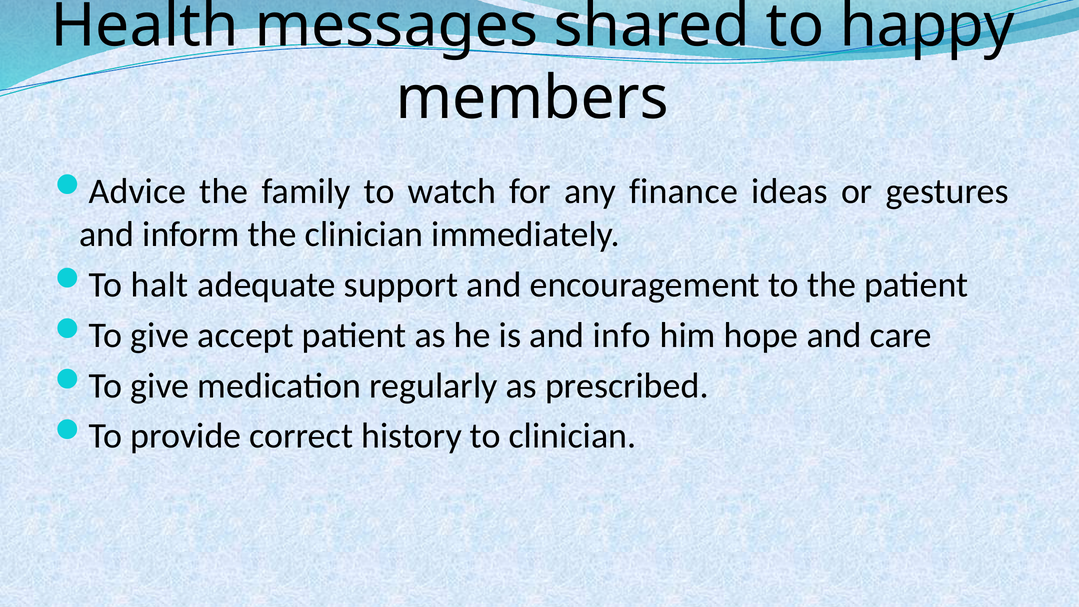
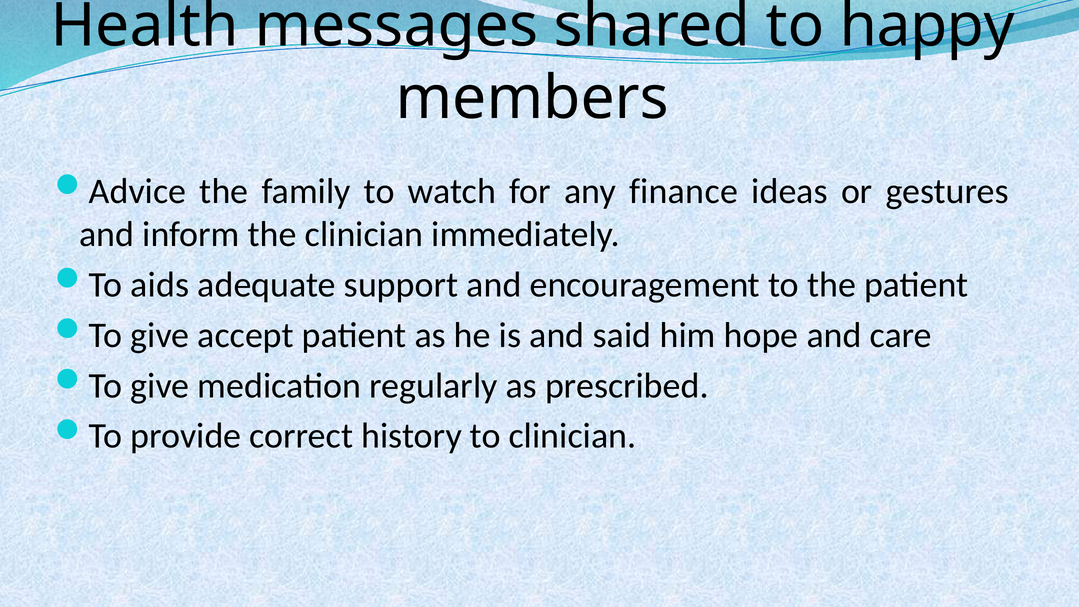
halt: halt -> aids (160, 285)
info: info -> said (622, 335)
